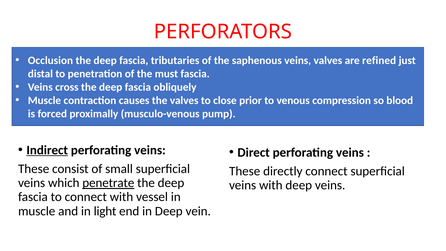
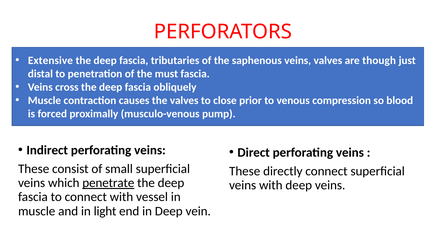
Occlusion: Occlusion -> Extensive (50, 60)
refined: refined -> though (379, 60)
Indirect underline: present -> none (47, 150)
